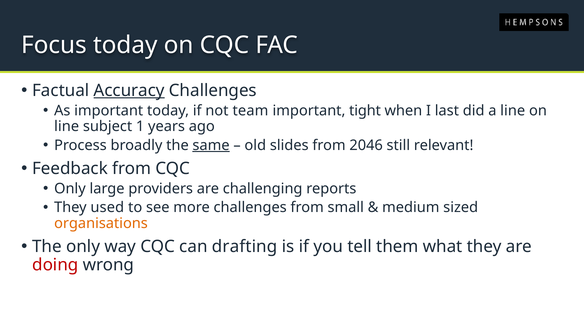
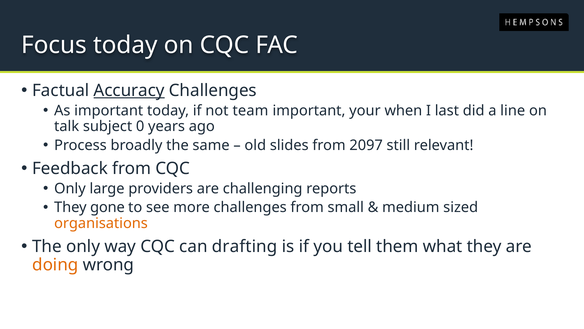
tight: tight -> your (365, 110)
line: line -> talk (67, 126)
1: 1 -> 0 (140, 126)
same underline: present -> none (211, 145)
2046: 2046 -> 2097 (366, 145)
used: used -> gone (107, 207)
doing colour: red -> orange (55, 264)
